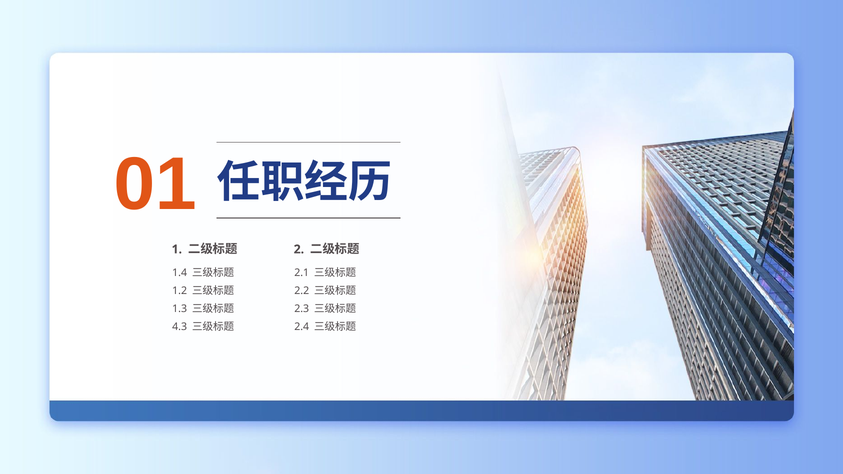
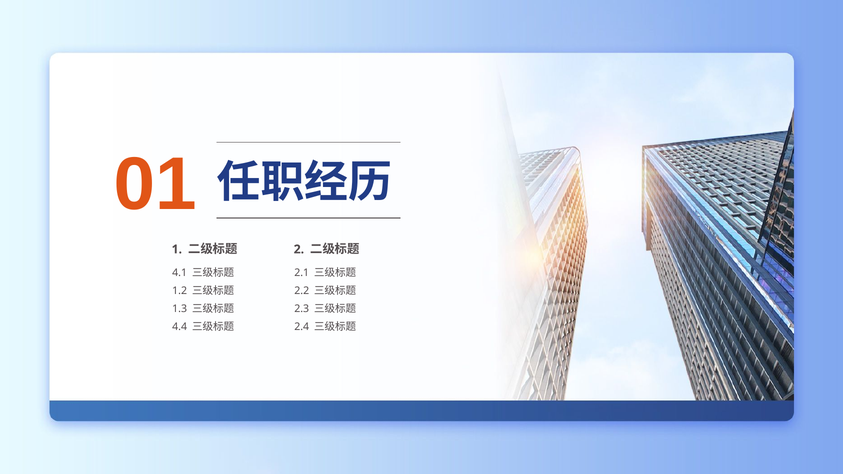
1.4: 1.4 -> 4.1 (180, 273)
4.3: 4.3 -> 4.4 (180, 327)
